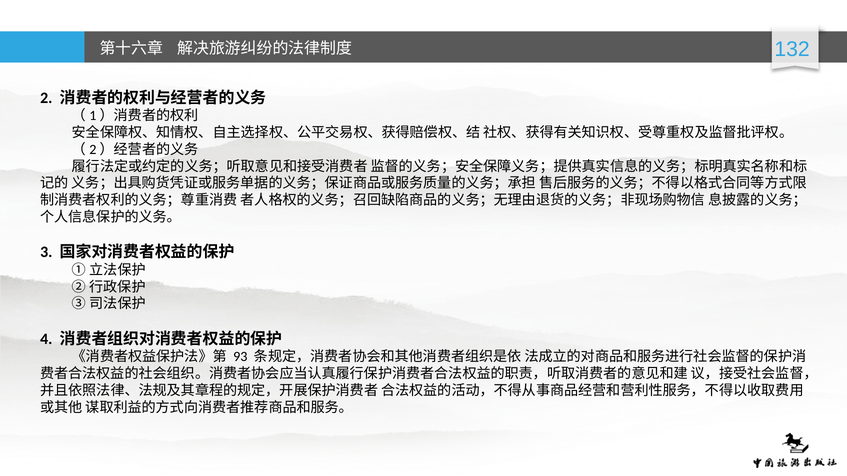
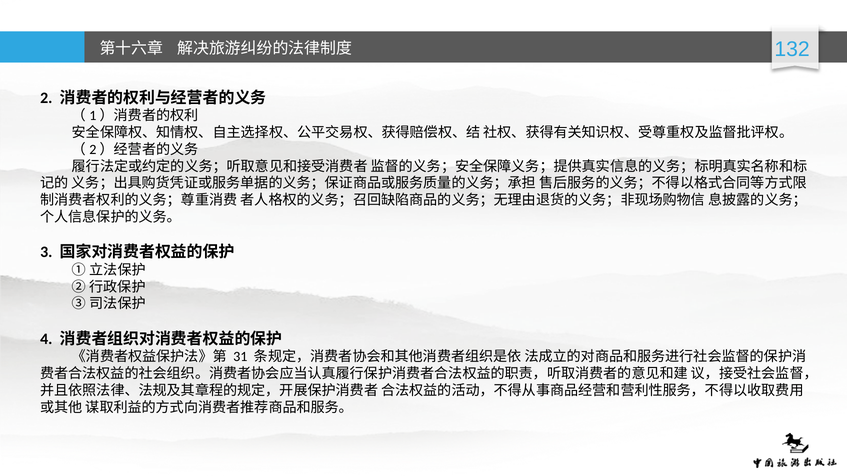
93: 93 -> 31 (240, 357)
